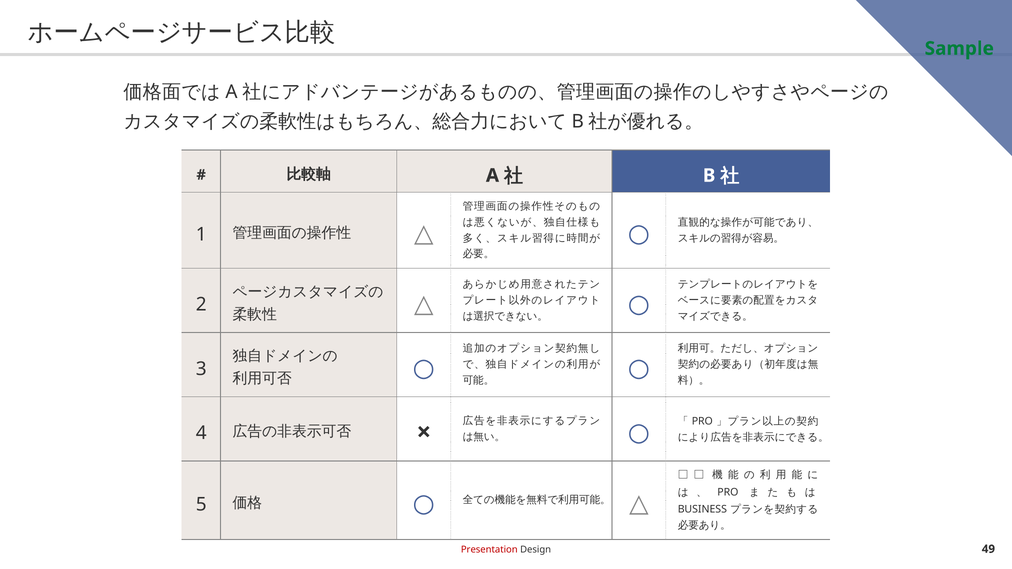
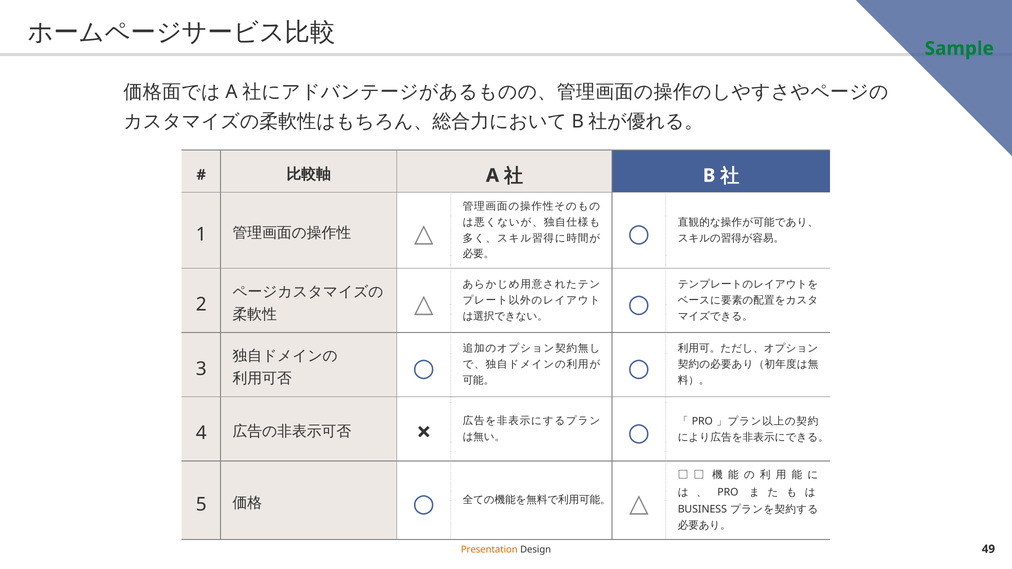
Presentation colour: red -> orange (489, 550)
